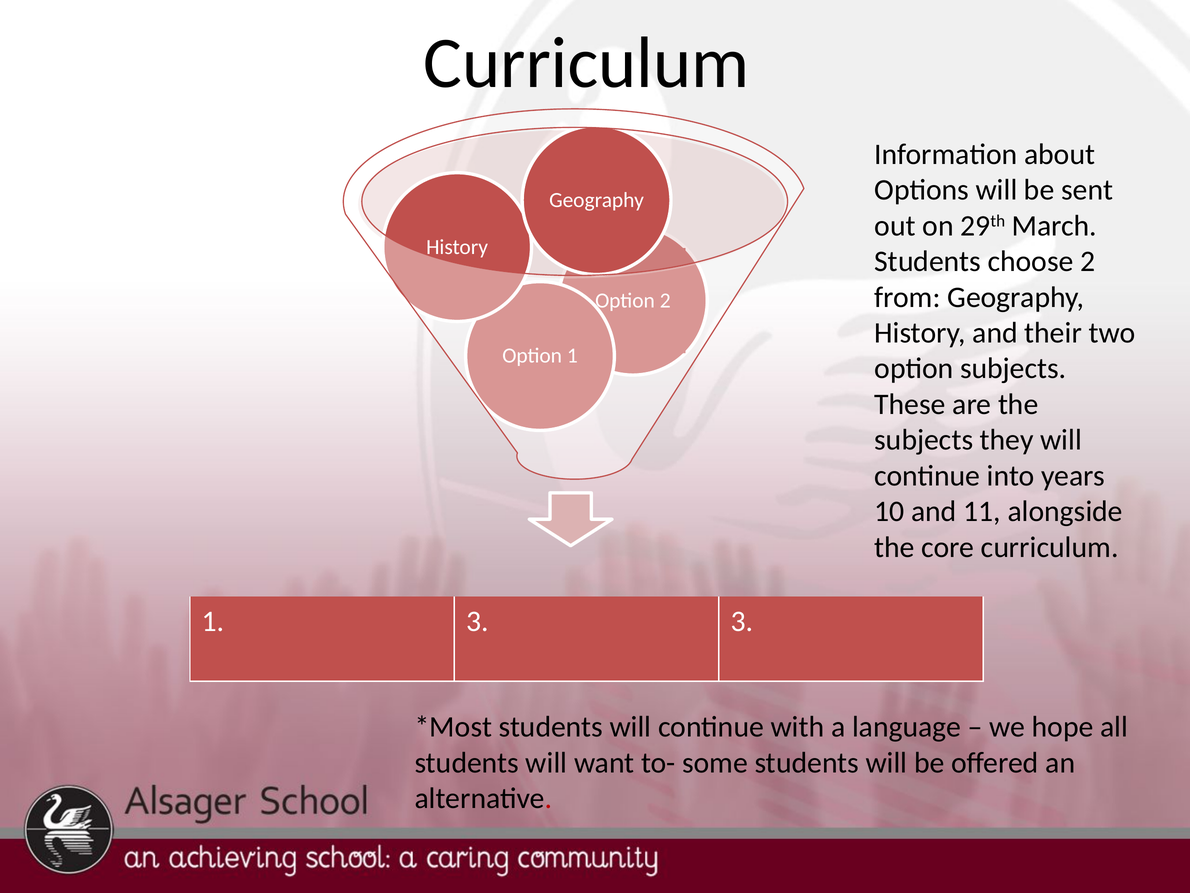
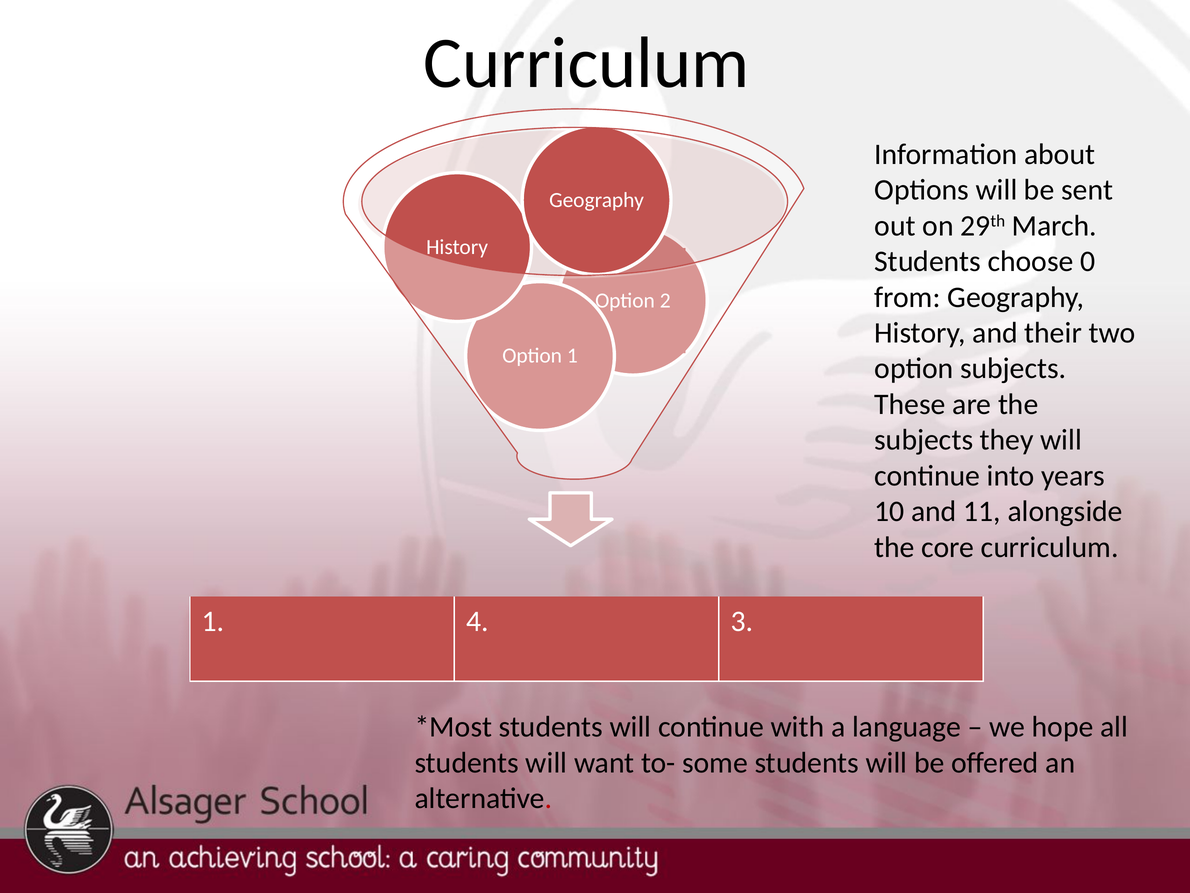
choose 2: 2 -> 0 (1088, 261)
1 3: 3 -> 4 (478, 621)
